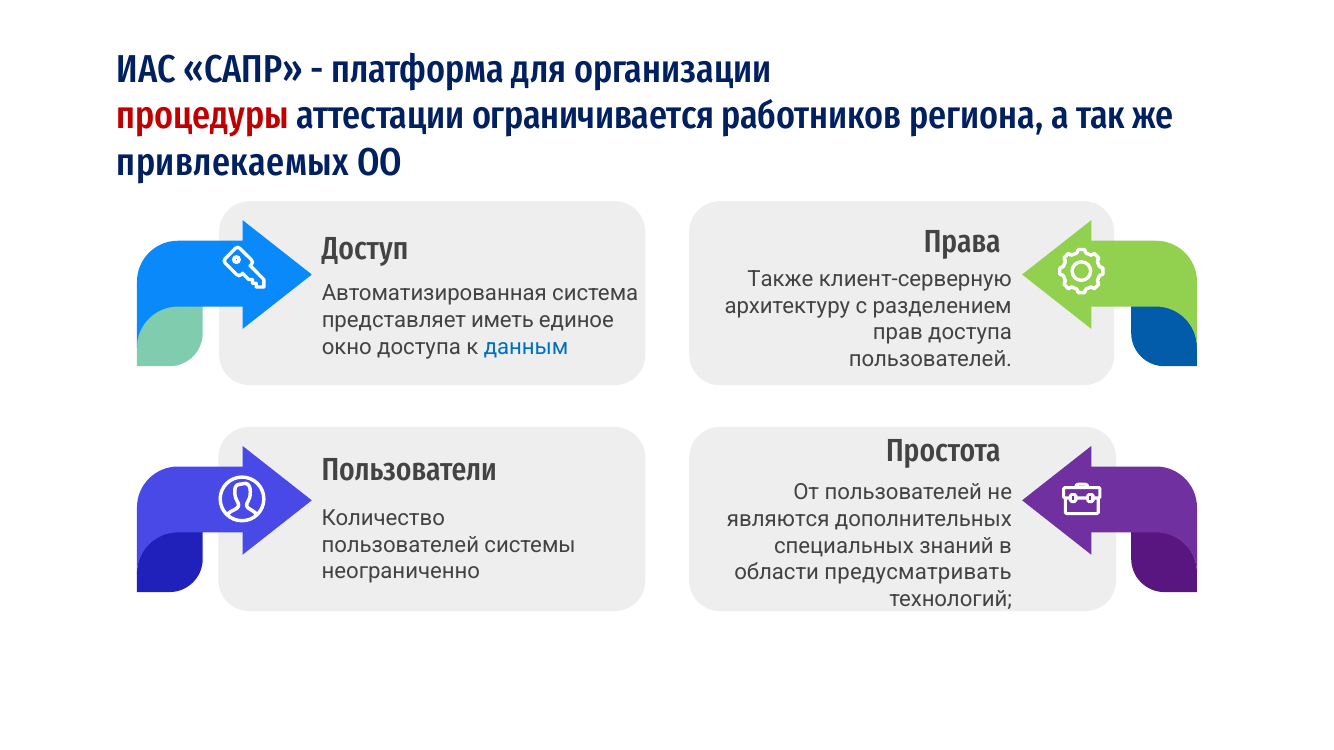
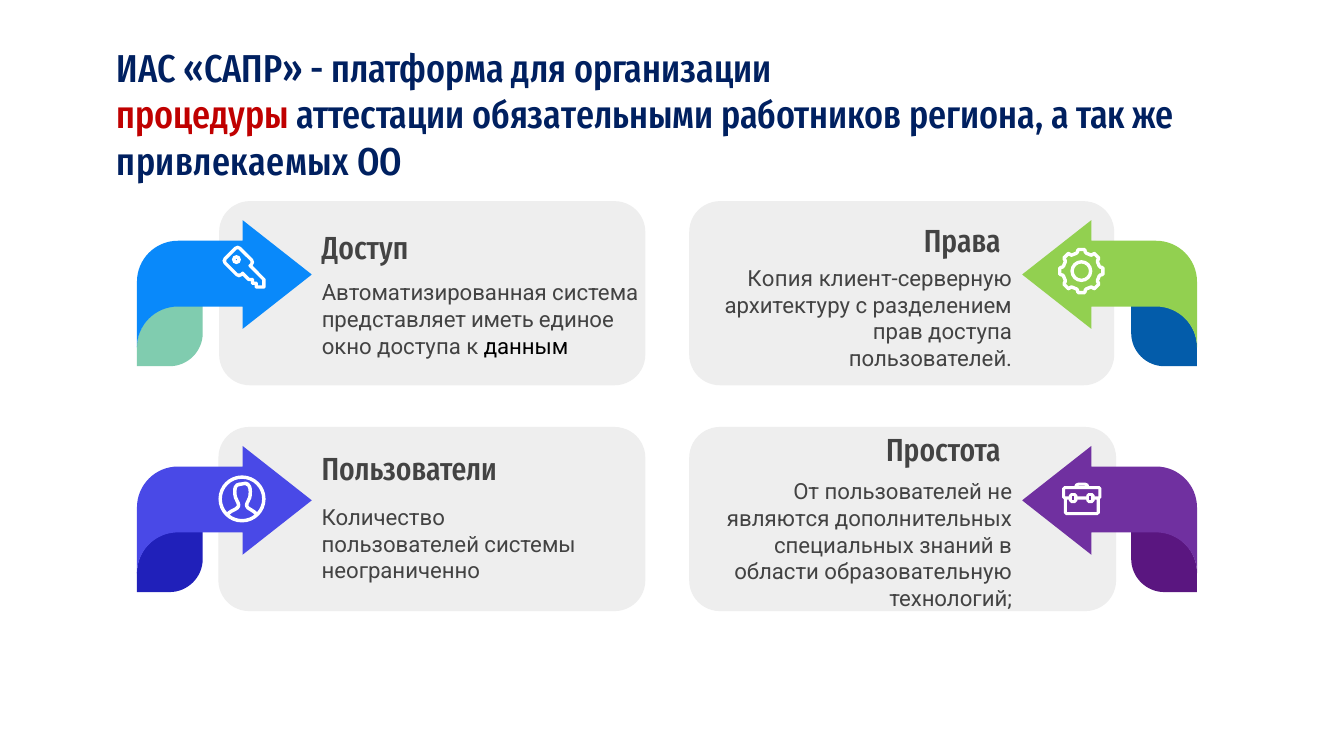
ограничивается: ограничивается -> обязательными (593, 116)
Также: Также -> Копия (780, 279)
данным colour: blue -> black (526, 347)
предусматривать: предусматривать -> образовательную (918, 573)
